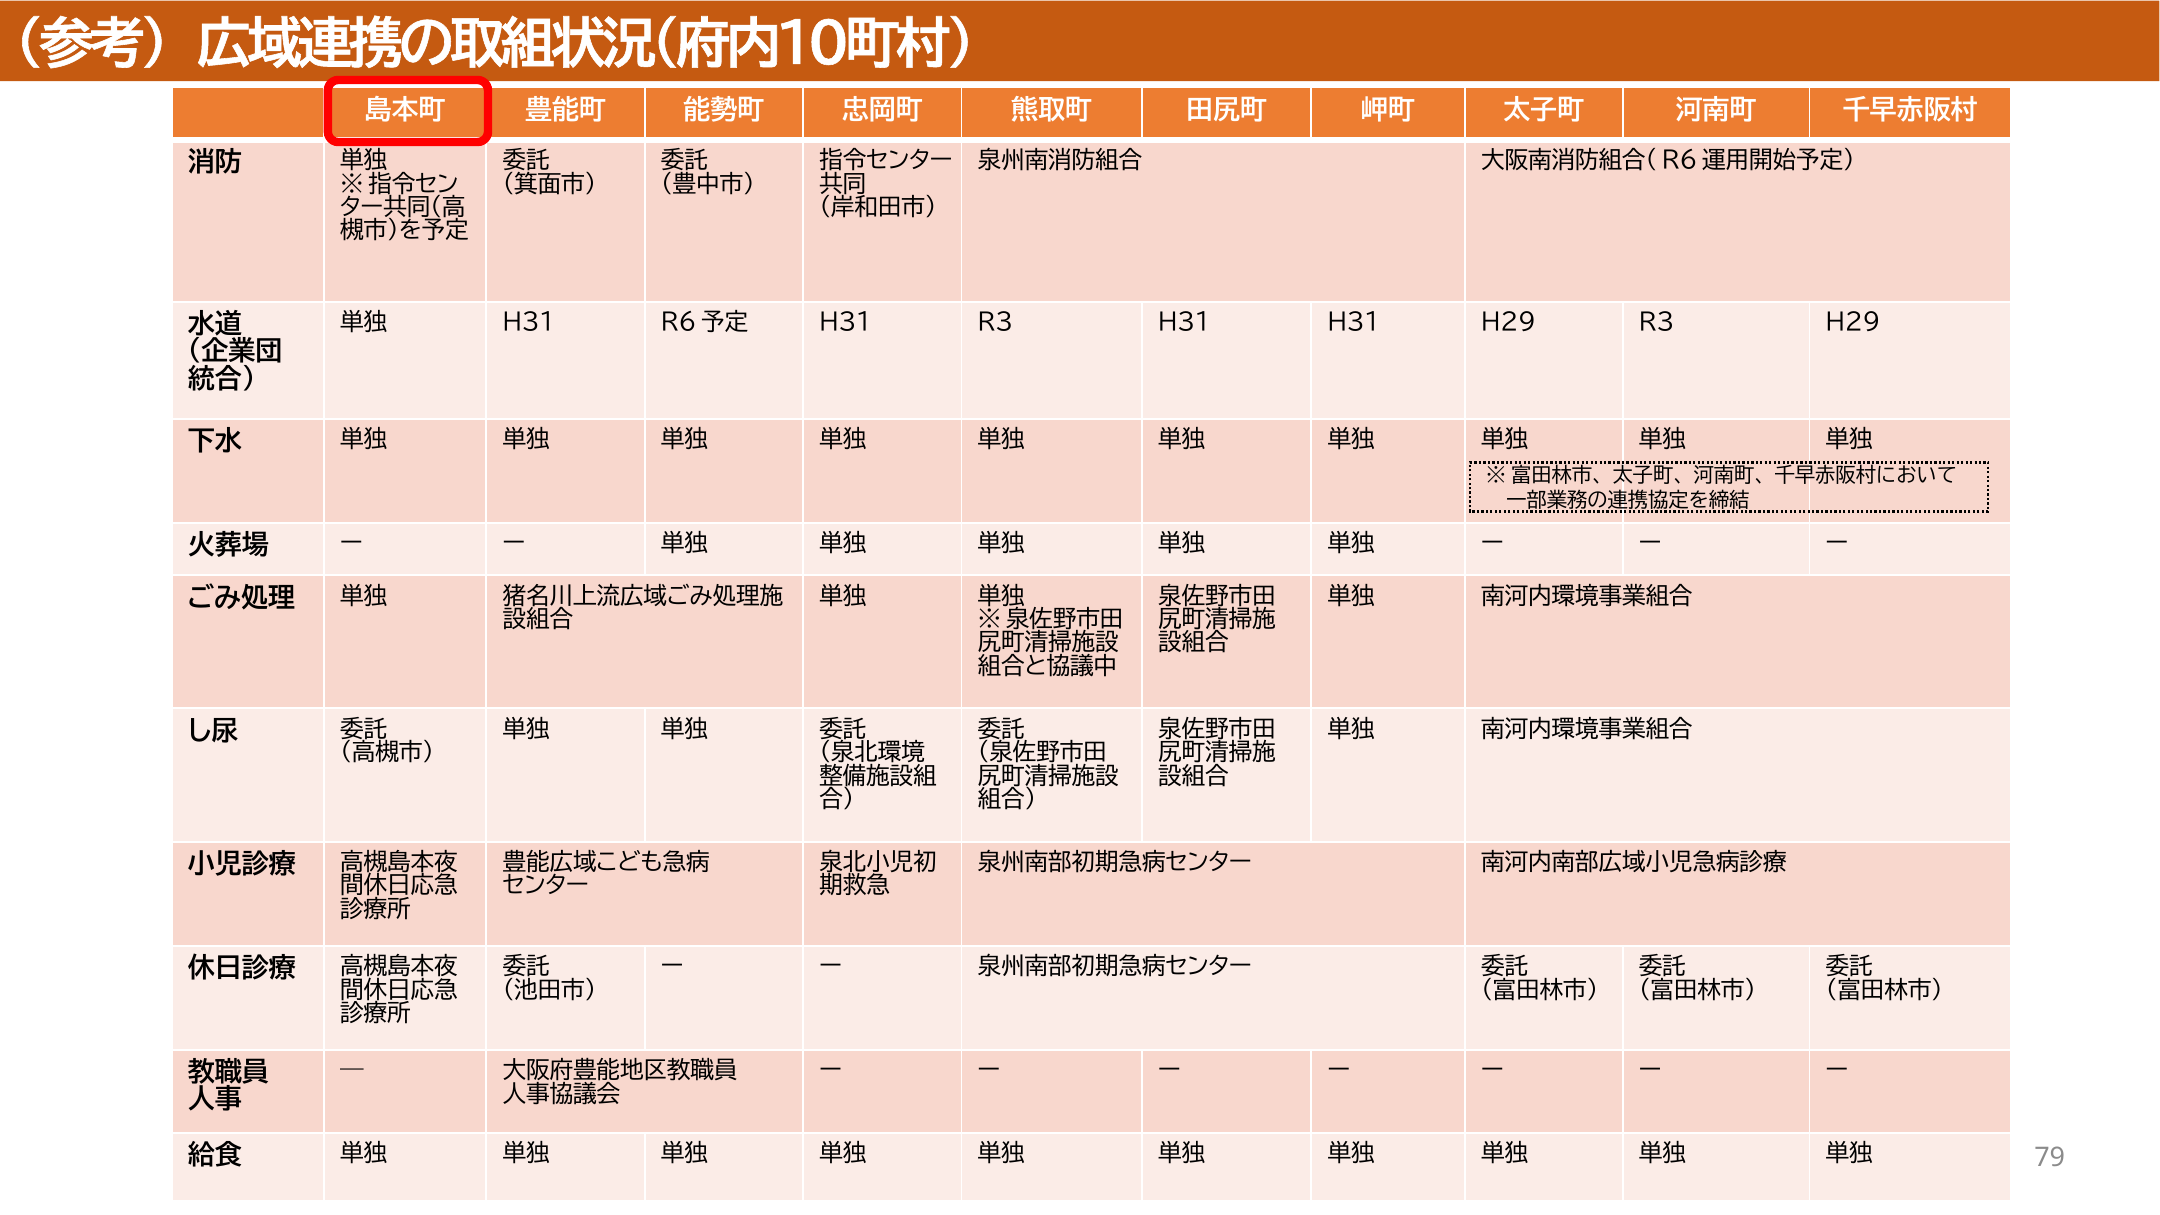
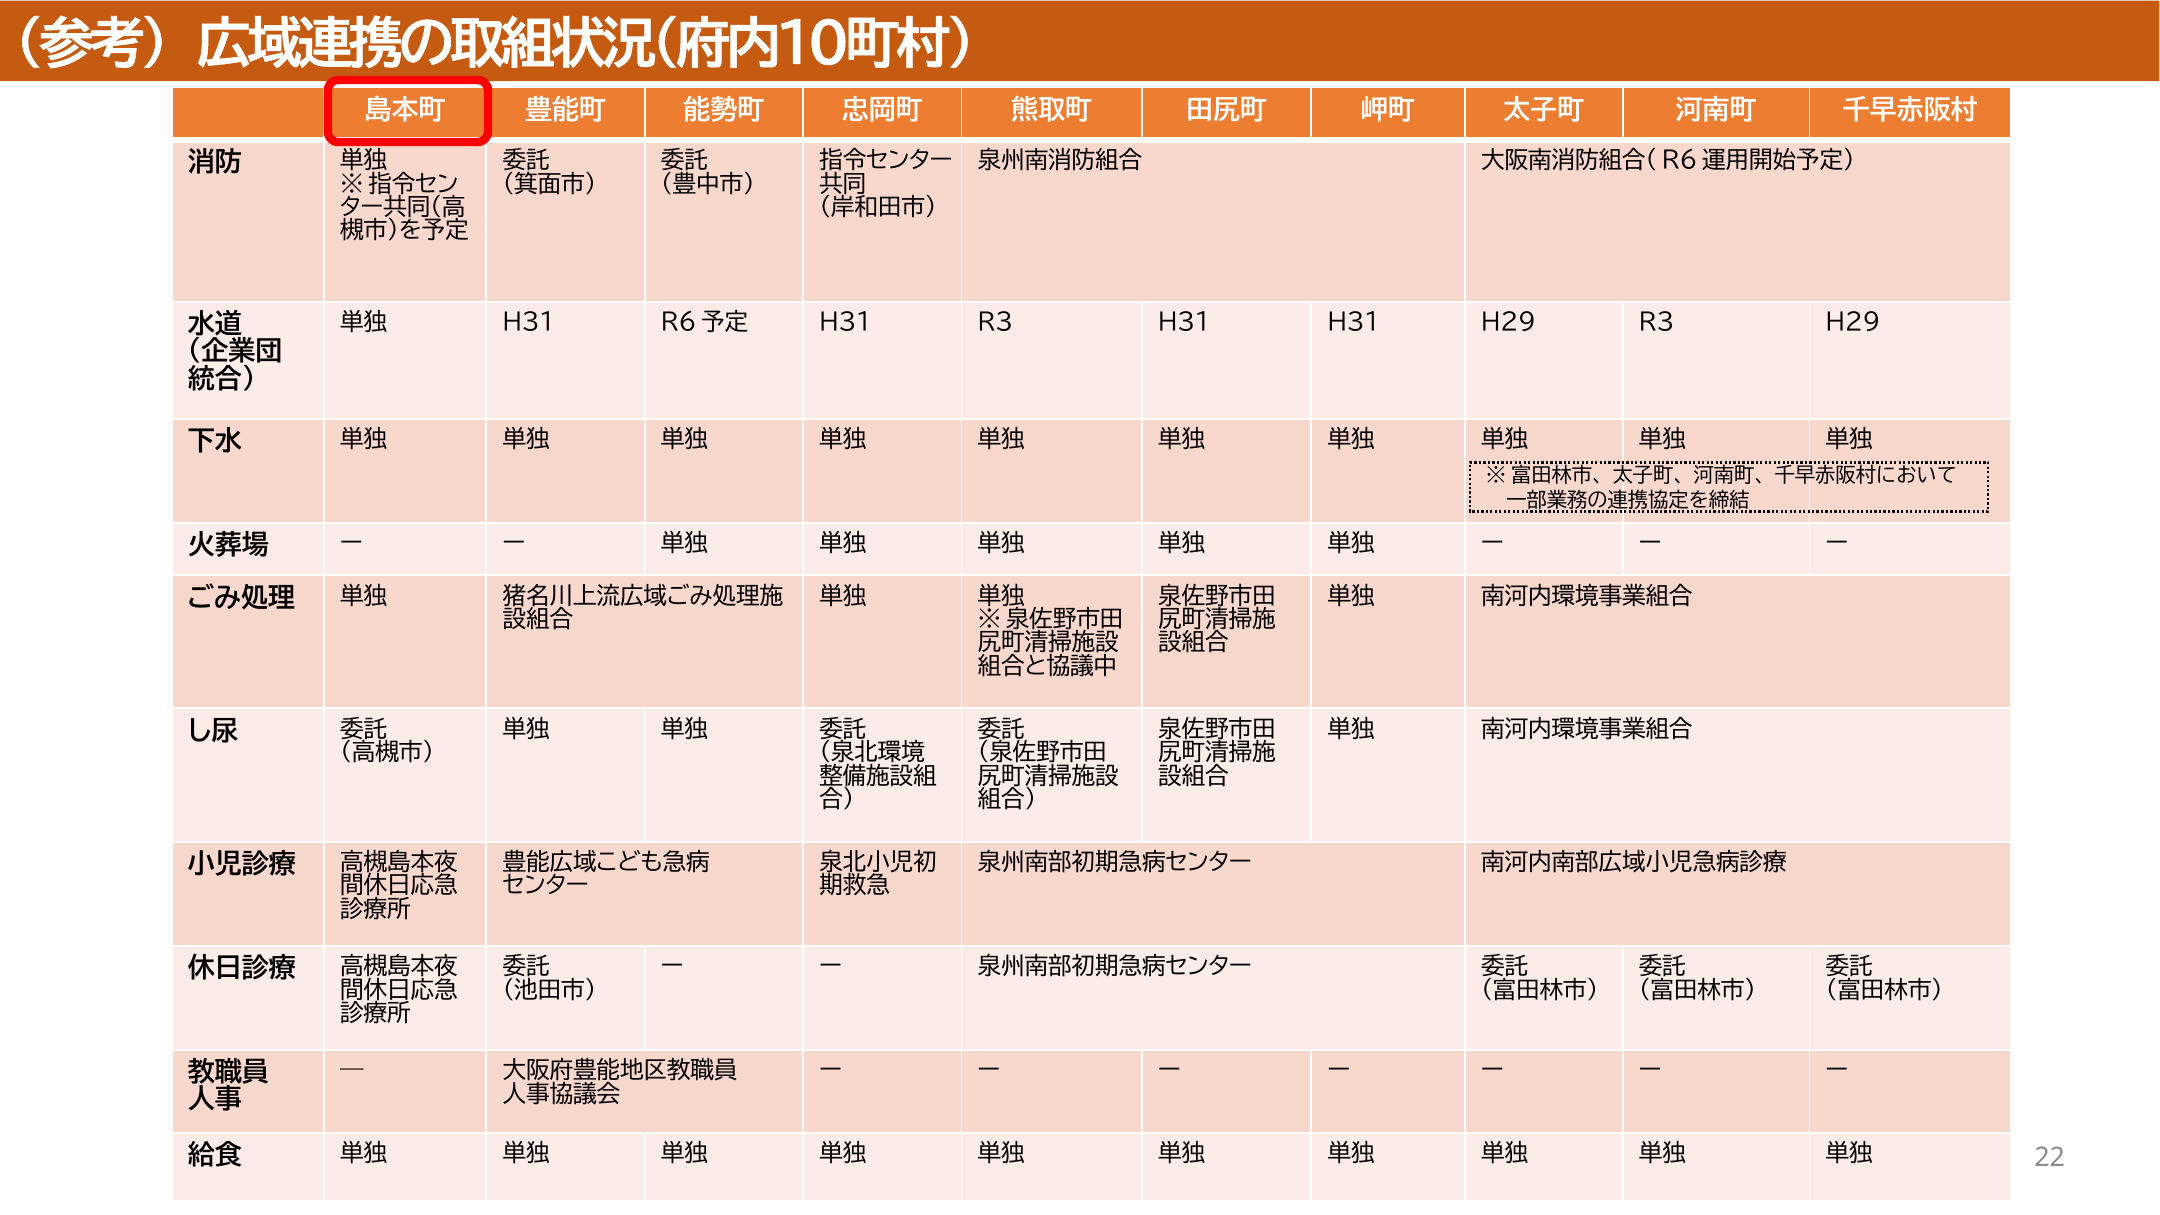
79: 79 -> 22 (2050, 1158)
